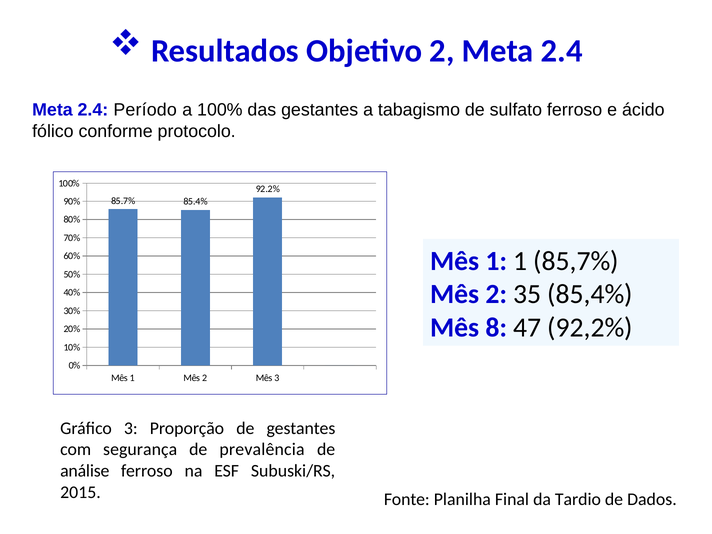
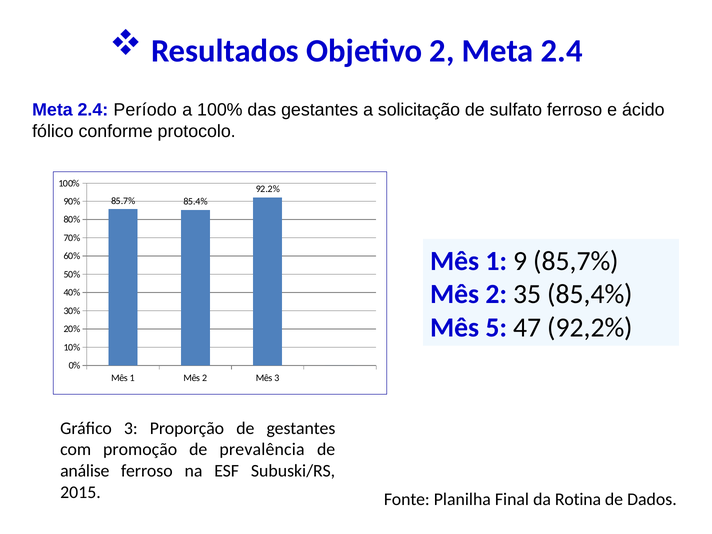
tabagismo: tabagismo -> solicitação (419, 110)
1 1: 1 -> 9 (520, 261)
8: 8 -> 5 (496, 327)
segurança: segurança -> promoção (140, 450)
Tardio: Tardio -> Rotina (578, 499)
